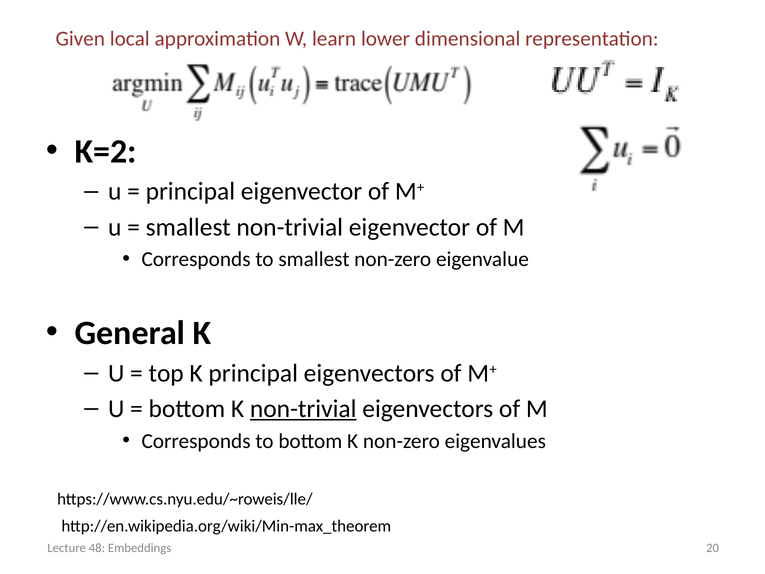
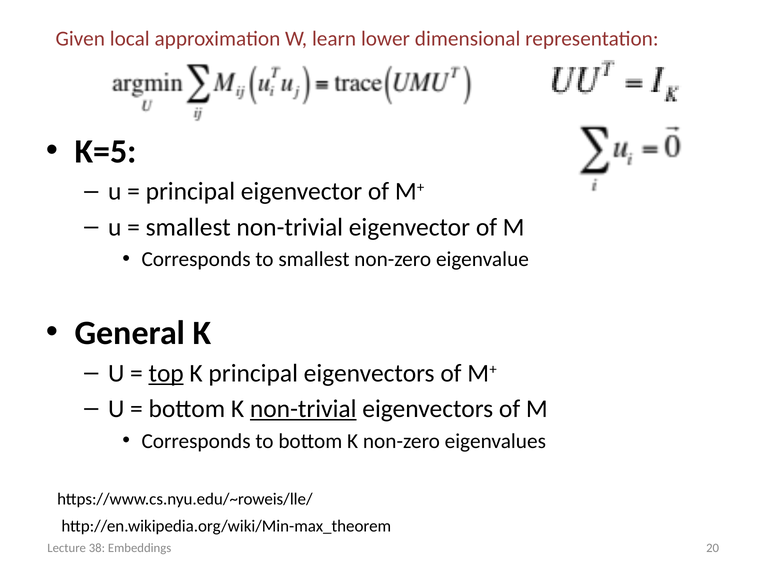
K=2: K=2 -> K=5 (106, 151)
top underline: none -> present (166, 373)
48: 48 -> 38 (97, 548)
